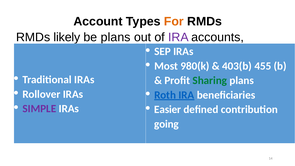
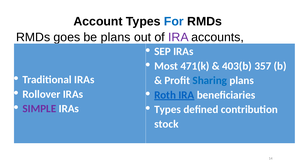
For colour: orange -> blue (174, 21)
likely: likely -> goes (67, 37)
980(k: 980(k -> 471(k (195, 66)
455: 455 -> 357 (263, 66)
Sharing colour: green -> blue (210, 80)
Easier: Easier -> Types (168, 109)
going: going -> stock (166, 124)
